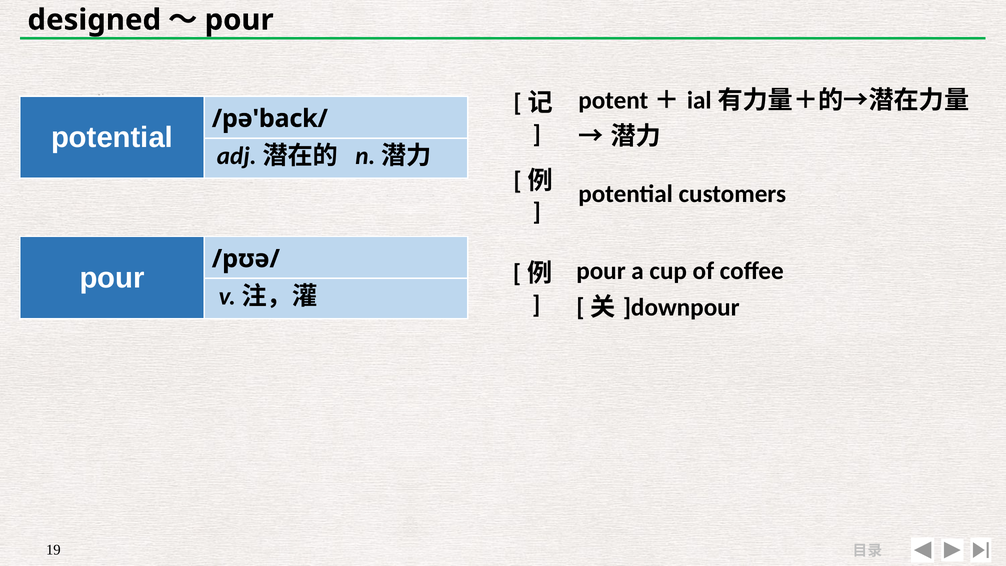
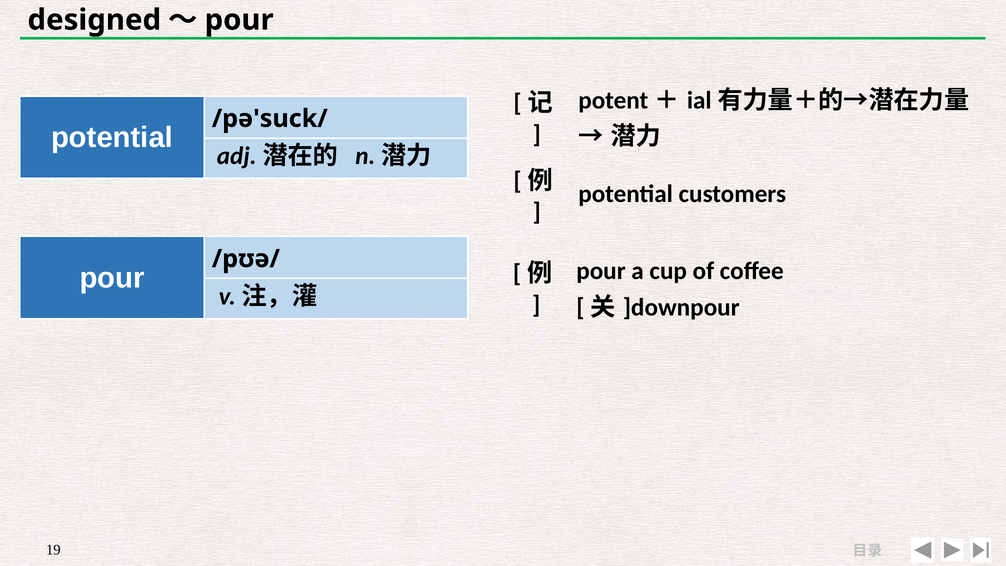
/pə'back/: /pə'back/ -> /pə'suck/ (270, 119)
